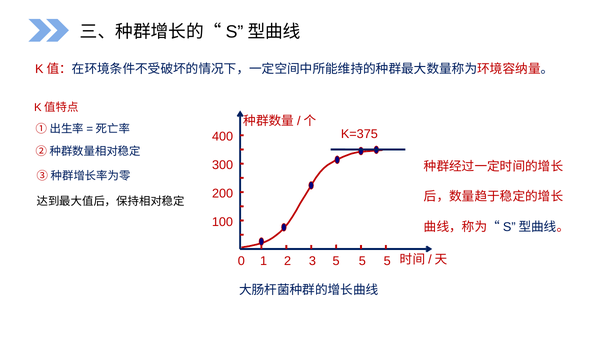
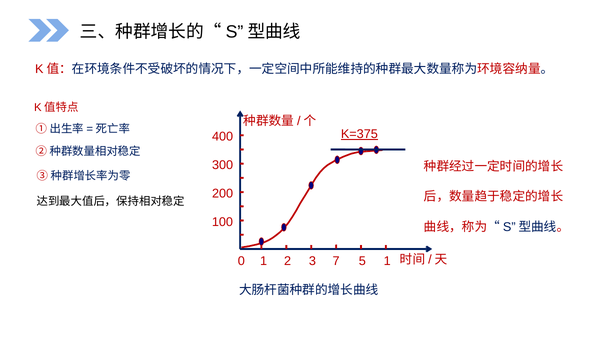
K=375 underline: none -> present (359, 134)
2 5: 5 -> 7 (336, 261)
5: 5 -> 1 (387, 261)
